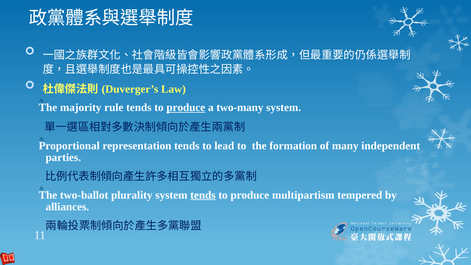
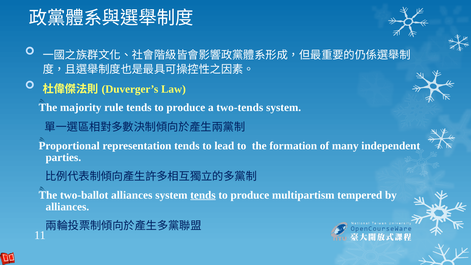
produce underline: present -> none (186, 108)
two-many: two-many -> two-tends (240, 108)
two-ballot plurality: plurality -> alliances (132, 195)
